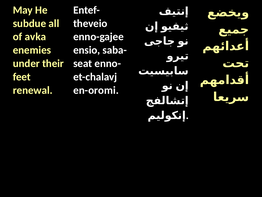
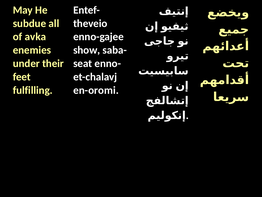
ensio: ensio -> show (87, 50)
renewal: renewal -> fulfilling (33, 90)
